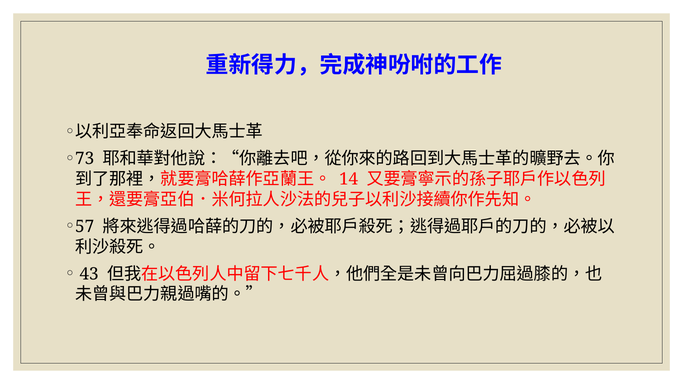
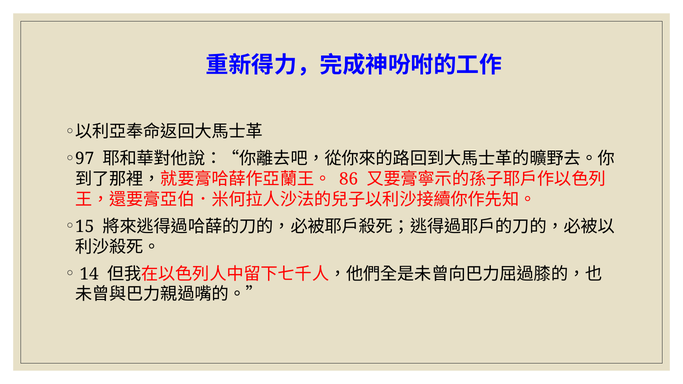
73: 73 -> 97 (85, 159)
14: 14 -> 86 (349, 179)
57: 57 -> 15 (85, 227)
43: 43 -> 14 (89, 274)
